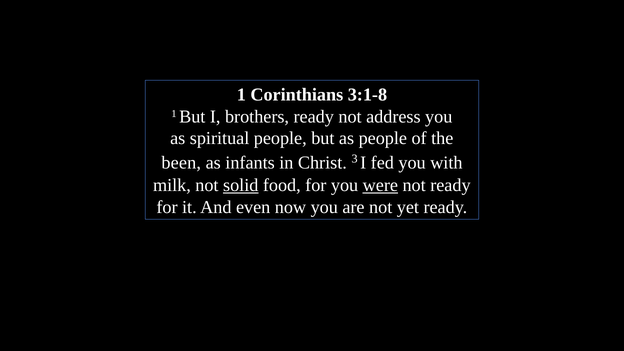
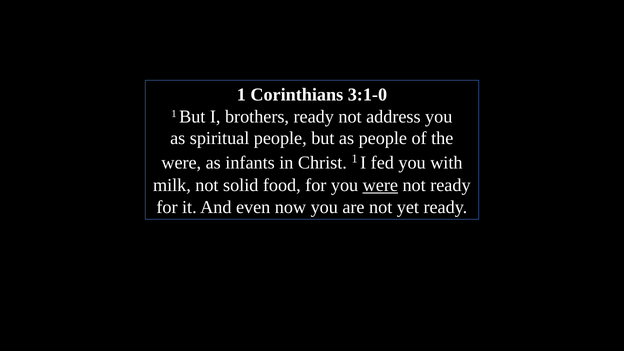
3:1-8: 3:1-8 -> 3:1-0 (367, 95)
been: been -> were (181, 163)
Christ 3: 3 -> 1 (355, 159)
solid underline: present -> none (241, 185)
